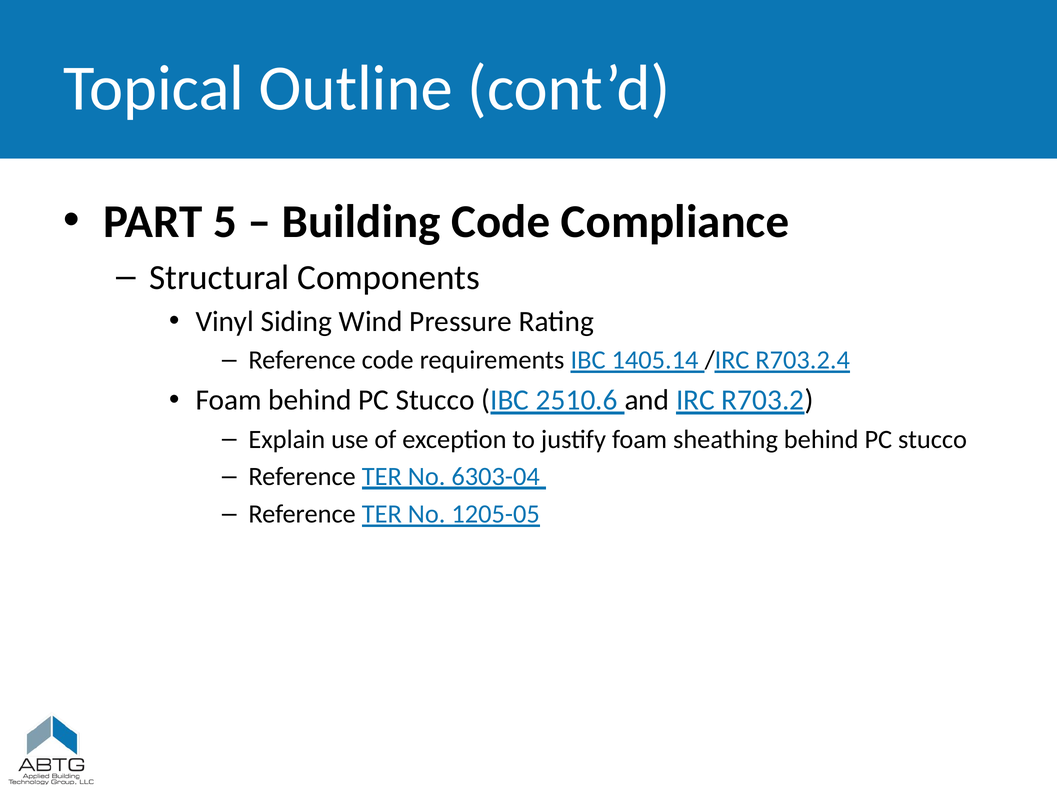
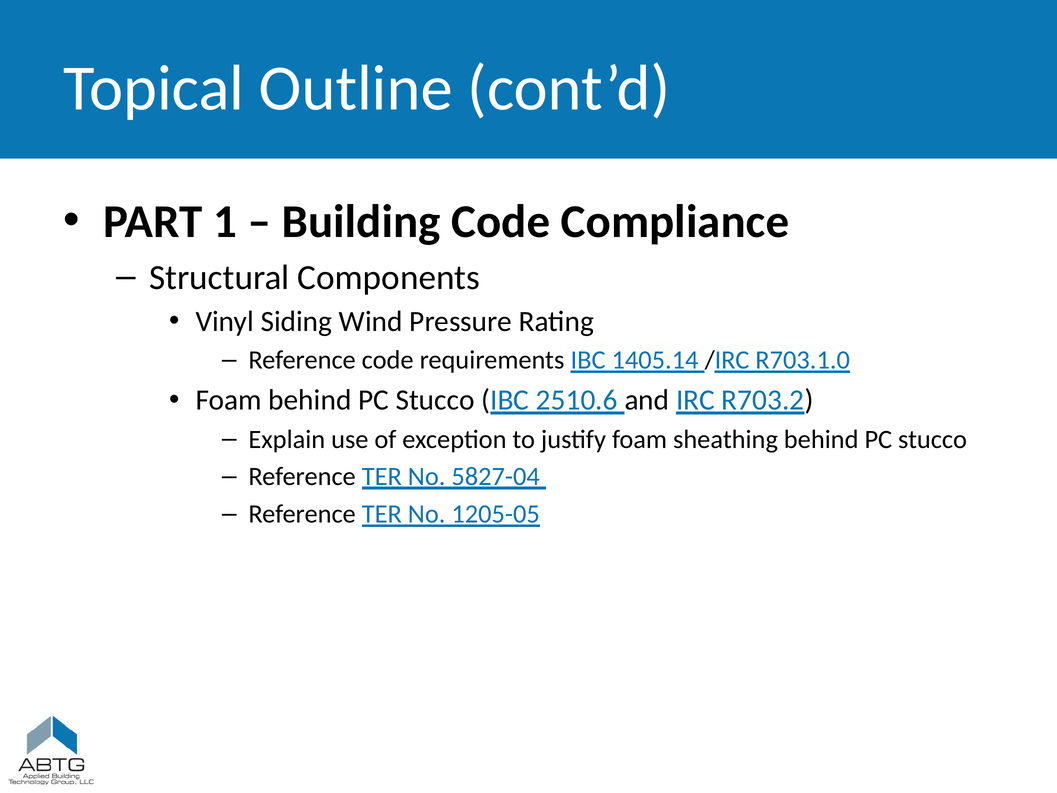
5: 5 -> 1 (225, 222)
R703.2.4: R703.2.4 -> R703.1.0 (803, 360)
6303-04: 6303-04 -> 5827-04 (496, 476)
